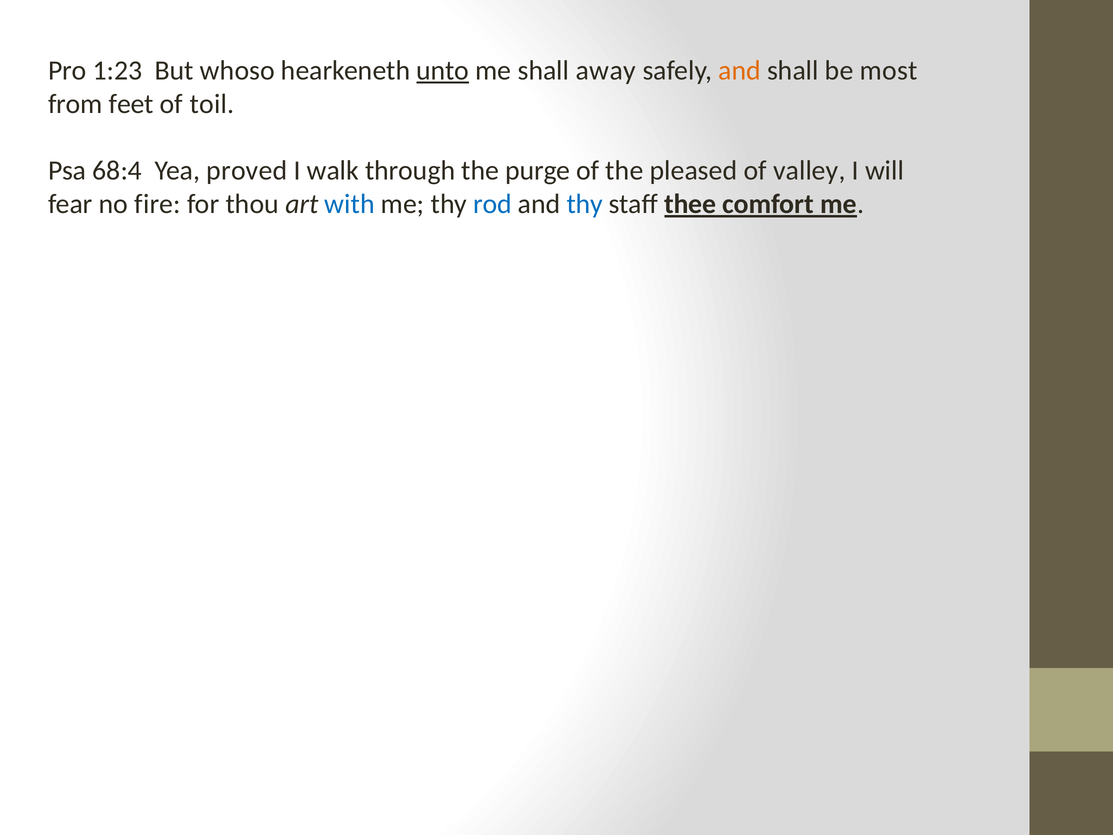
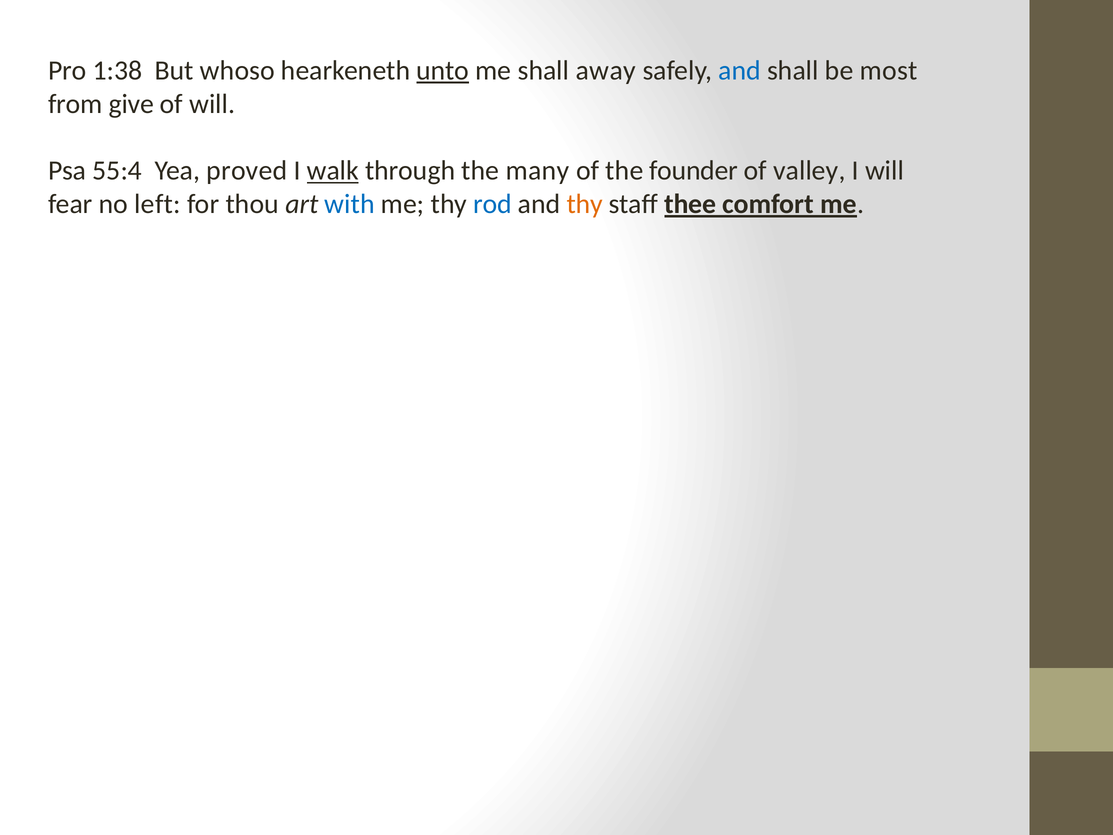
1:23: 1:23 -> 1:38 (117, 70)
and colour: orange -> blue (740, 70)
feet: feet -> give (131, 104)
of toil: toil -> will (212, 104)
68:4: 68:4 -> 55:4 (117, 171)
walk underline: none -> present (333, 171)
purge: purge -> many (538, 171)
pleased: pleased -> founder (694, 171)
fire: fire -> left (158, 204)
thy colour: blue -> orange (585, 204)
